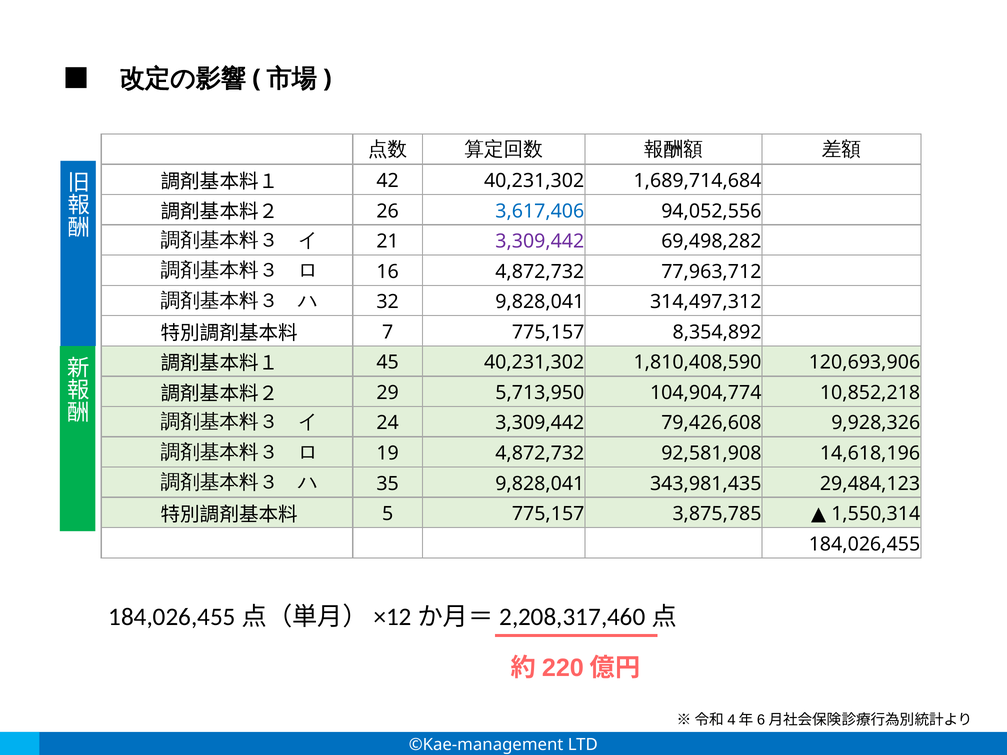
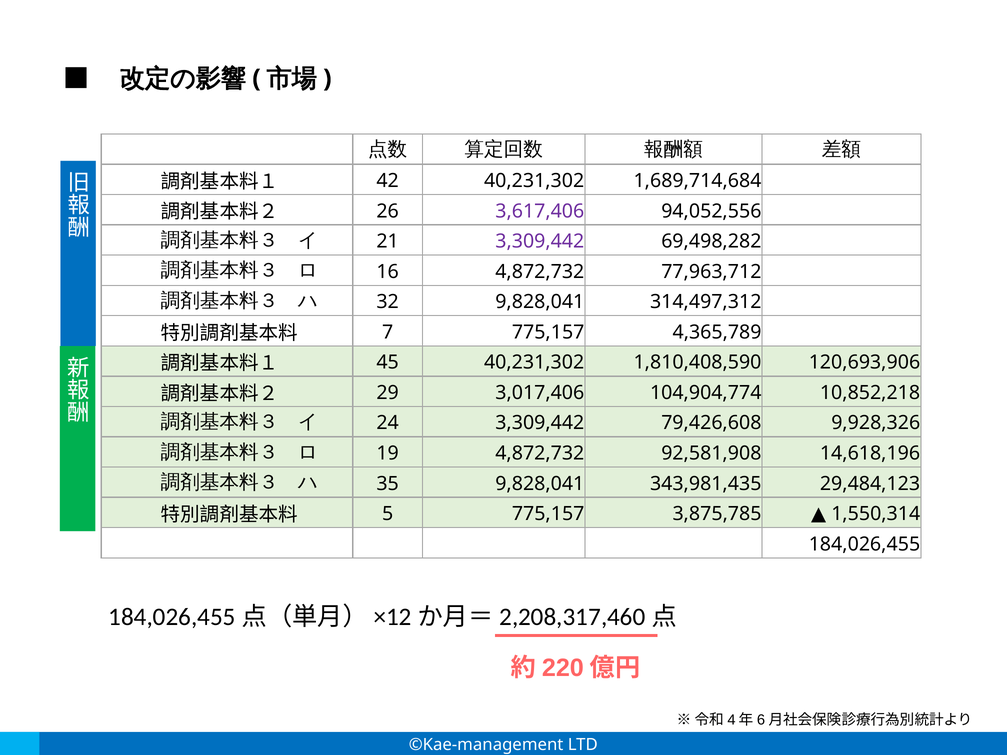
3,617,406 colour: blue -> purple (540, 211)
8,354,892: 8,354,892 -> 4,365,789 (717, 332)
5,713,950: 5,713,950 -> 3,017,406 (540, 393)
